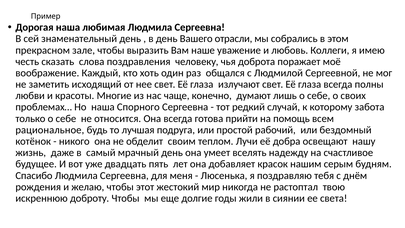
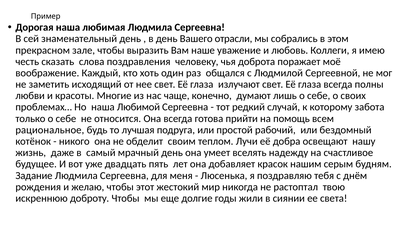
Спорного: Спорного -> Любимой (138, 107)
Спасибо: Спасибо -> Задание (34, 175)
